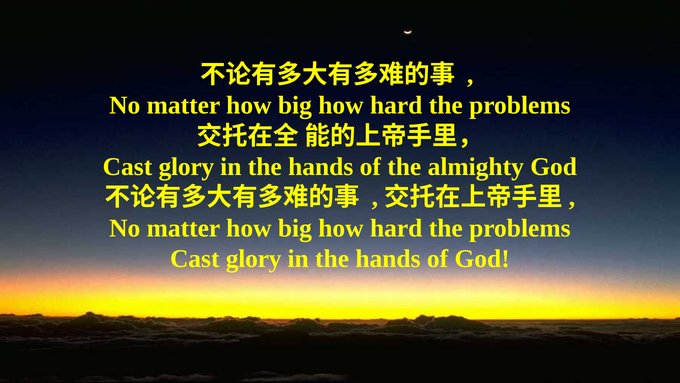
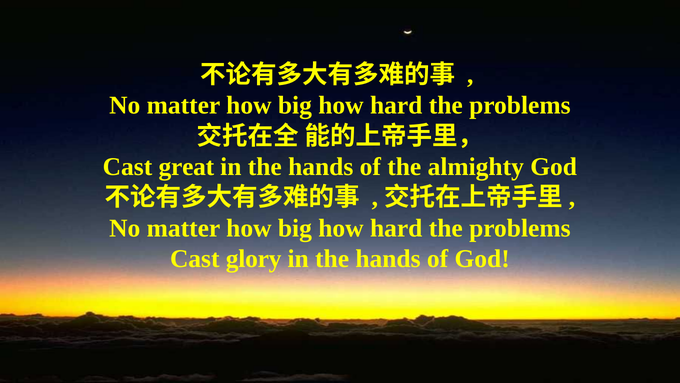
glory: glory -> great (186, 167)
